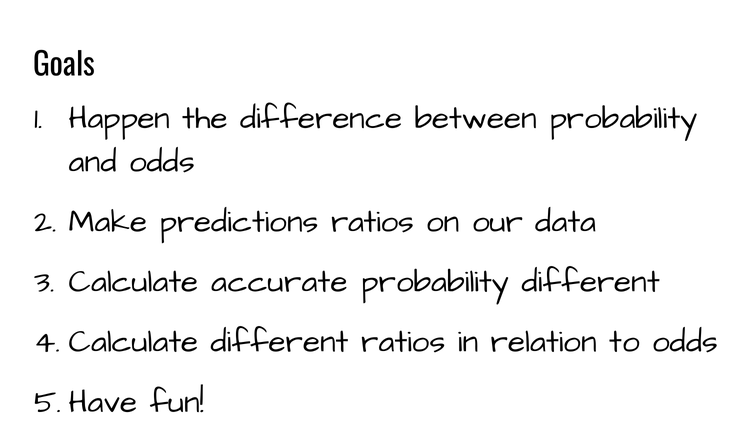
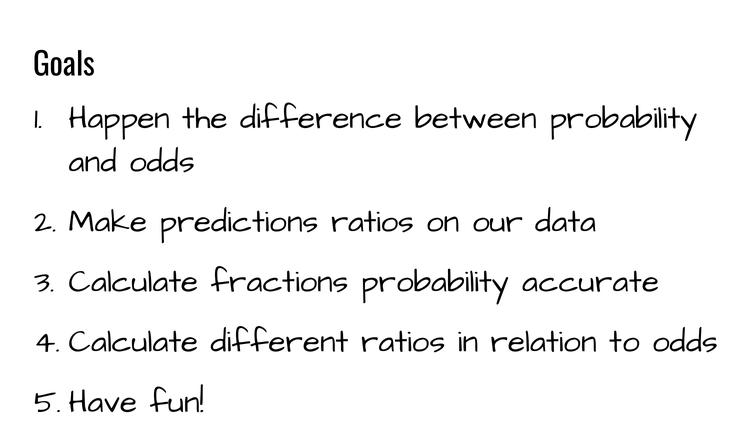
accurate: accurate -> fractions (280, 282)
probability different: different -> accurate (591, 282)
